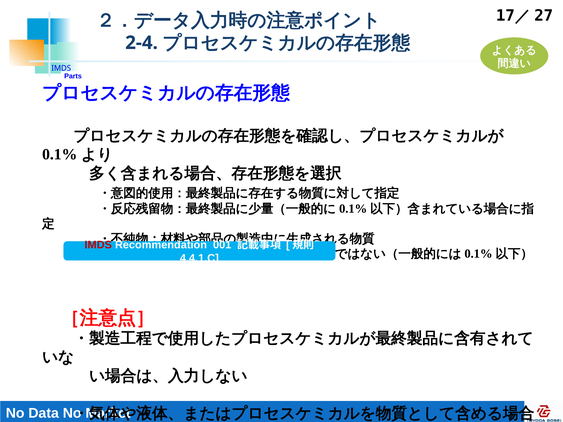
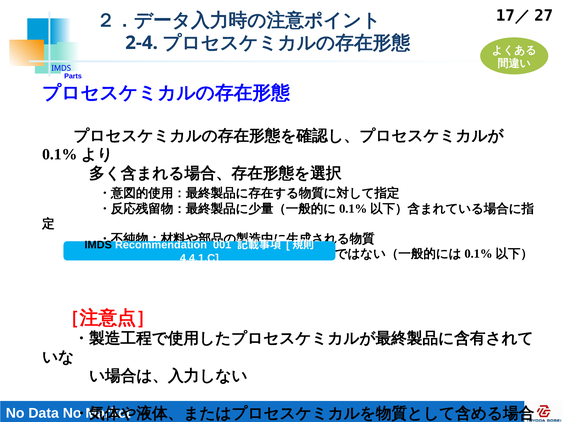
IMDS colour: red -> black (98, 245)
